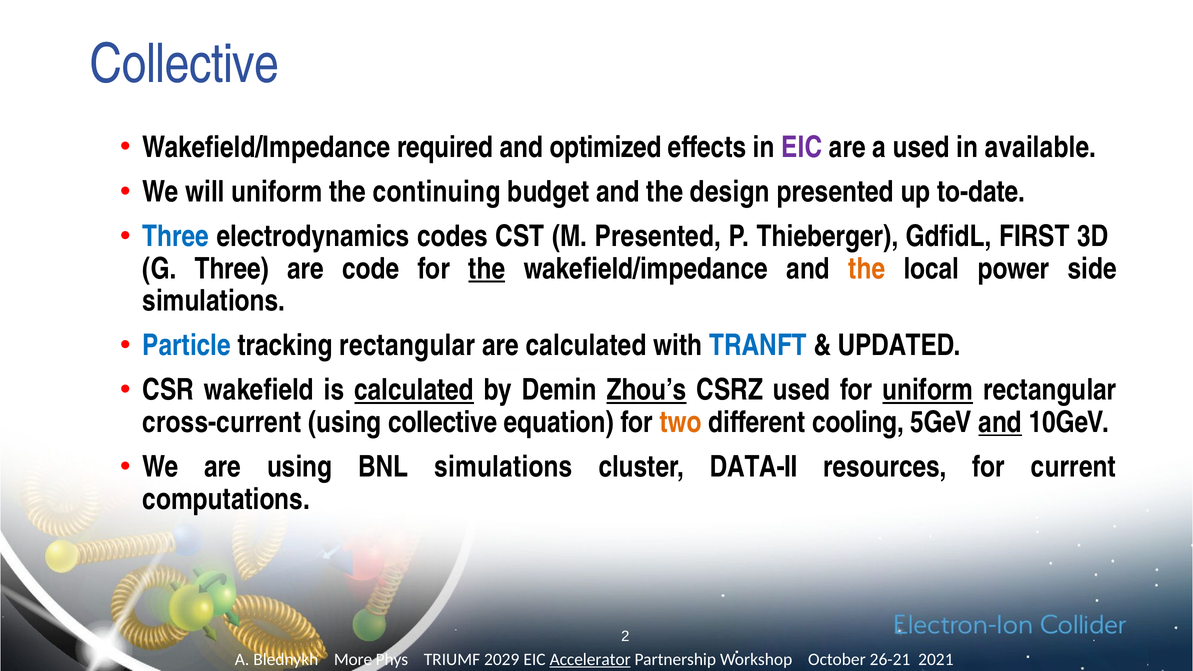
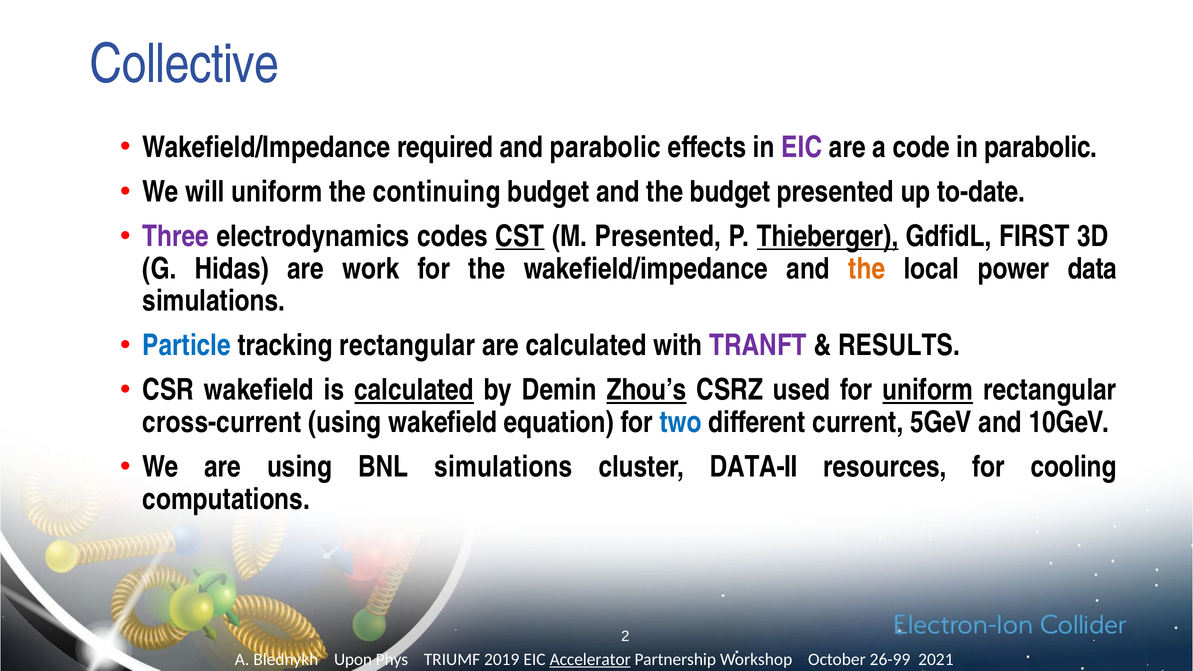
and optimized: optimized -> parabolic (605, 147)
a used: used -> code (921, 147)
in available: available -> parabolic (1041, 147)
the design: design -> budget (730, 192)
Three colour: blue -> purple (176, 237)
CST underline: none -> present (520, 237)
Thieberger underline: none -> present (828, 237)
G Three: Three -> Hidas (232, 269)
code: code -> work (371, 269)
the underline: present -> none (487, 269)
side: side -> data (1092, 269)
TRANFT colour: blue -> purple (758, 346)
UPDATED: UPDATED -> RESULTS (899, 346)
using collective: collective -> wakefield (443, 422)
two colour: orange -> blue (681, 422)
cooling: cooling -> current (858, 422)
and underline: present -> none (1000, 422)
current: current -> cooling (1074, 467)
More: More -> Upon (353, 660)
2029: 2029 -> 2019 (502, 660)
26-21: 26-21 -> 26-99 (890, 660)
